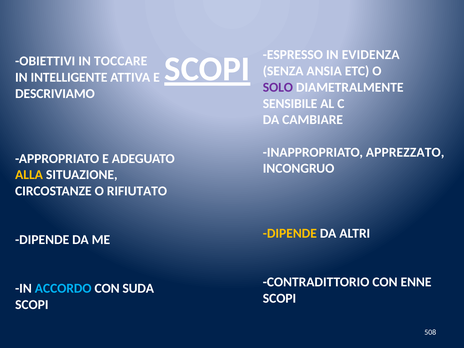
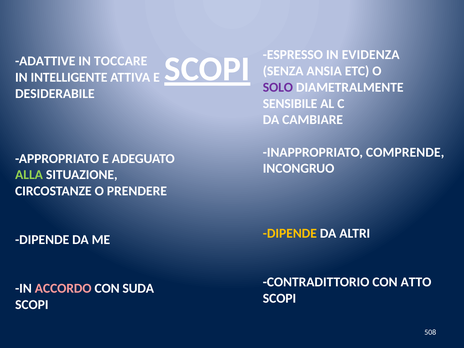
OBIETTIVI: OBIETTIVI -> ADATTIVE (45, 61)
DESCRIVIAMO: DESCRIVIAMO -> DESIDERABILE (55, 94)
APPREZZATO: APPREZZATO -> COMPRENDE (405, 152)
ALLA colour: yellow -> light green (29, 175)
RIFIUTATO: RIFIUTATO -> PRENDERE (137, 191)
ENNE: ENNE -> ATTO (416, 282)
ACCORDO colour: light blue -> pink (63, 289)
